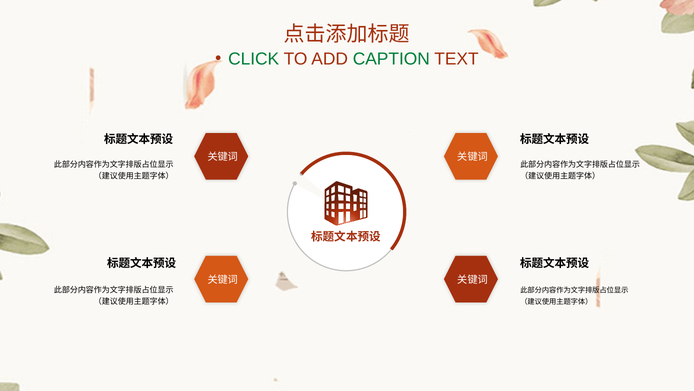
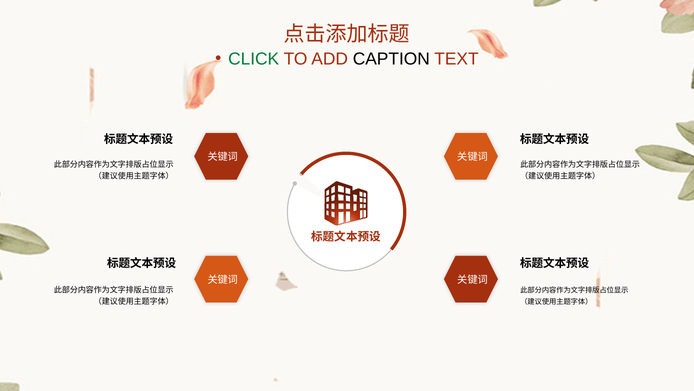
CAPTION colour: green -> black (391, 59)
